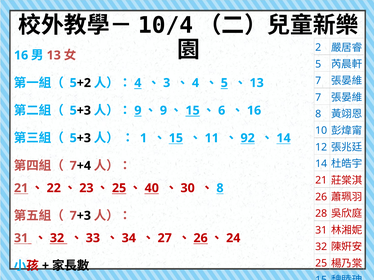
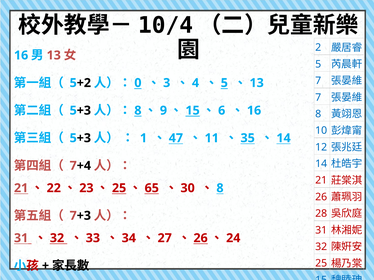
4: 4 -> 0 (138, 83)
9: 9 -> 8 (138, 111)
15: 15 -> 47 (176, 138)
92: 92 -> 35 (248, 138)
40: 40 -> 65 (152, 188)
